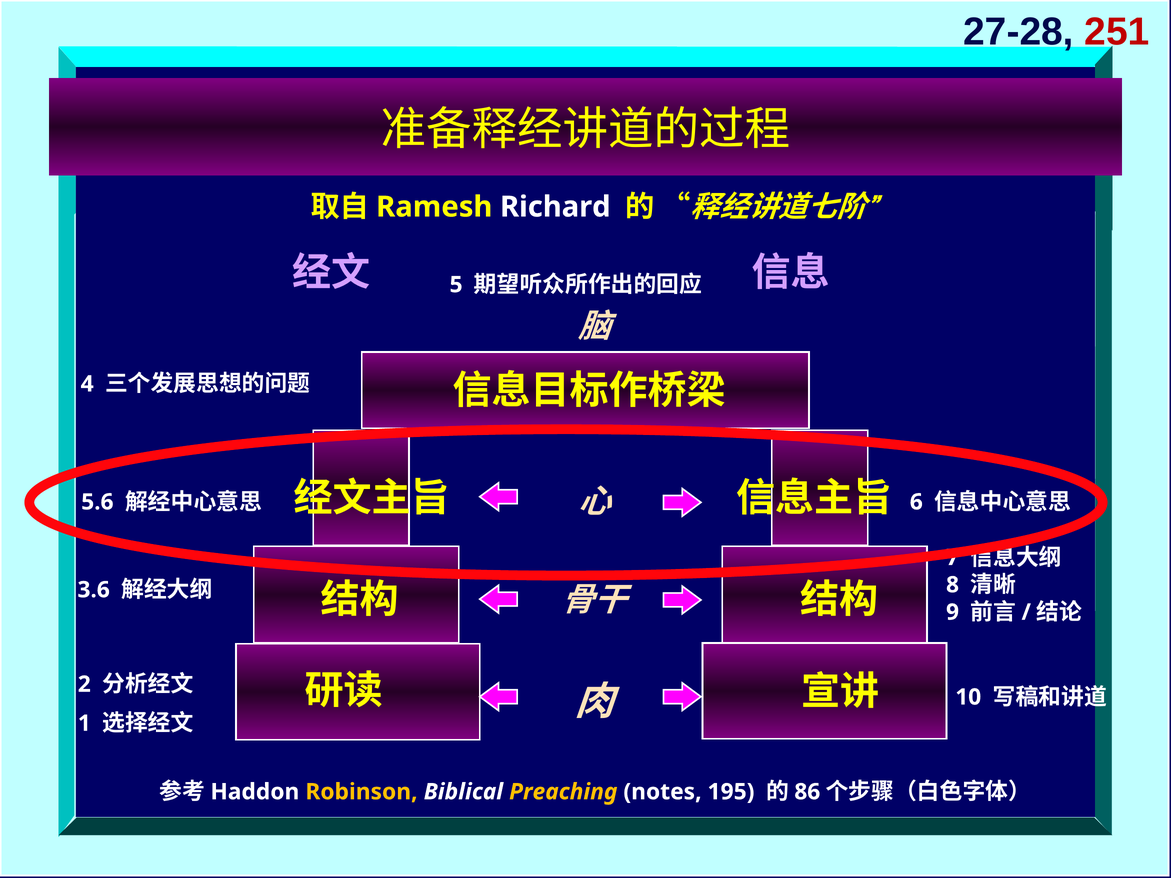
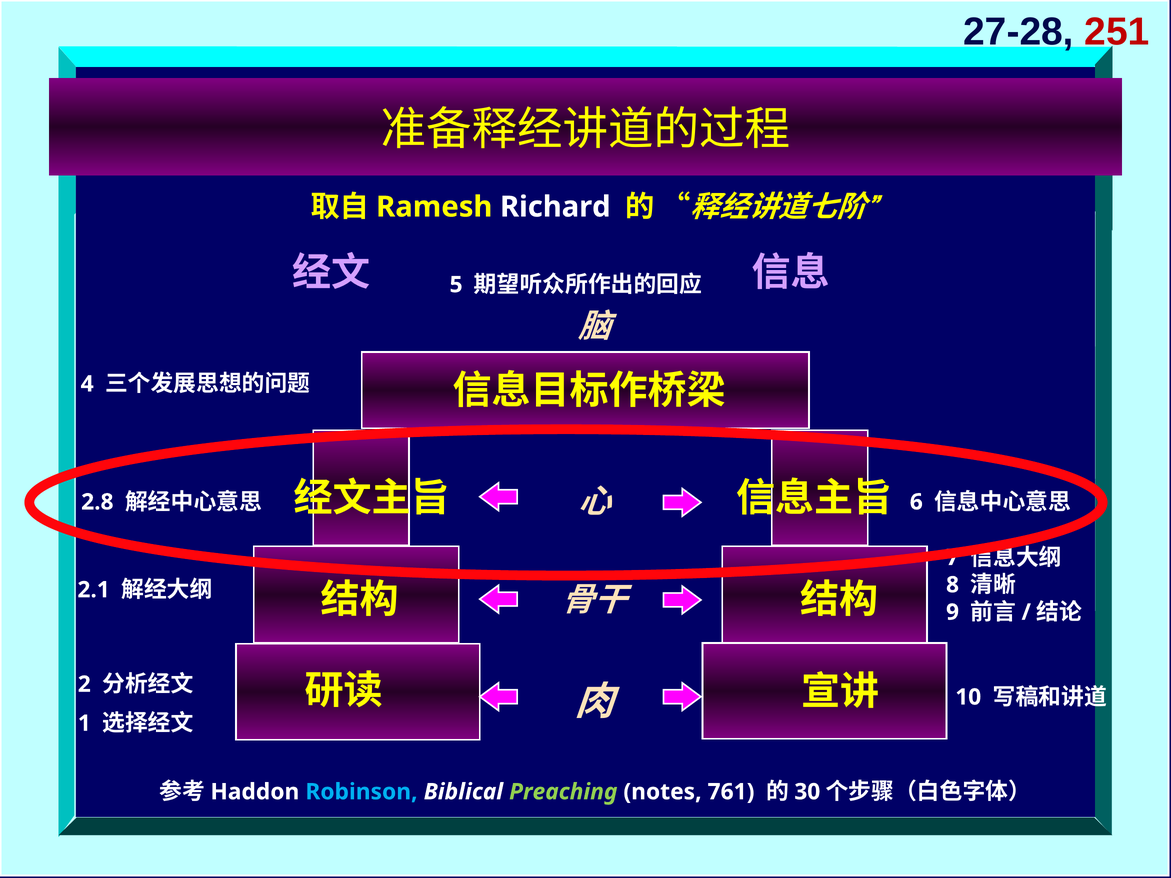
5.6: 5.6 -> 2.8 (97, 502)
3.6: 3.6 -> 2.1 (94, 590)
Robinson colour: yellow -> light blue (361, 792)
Preaching colour: yellow -> light green (563, 792)
195: 195 -> 761 (731, 792)
86: 86 -> 30 (807, 792)
